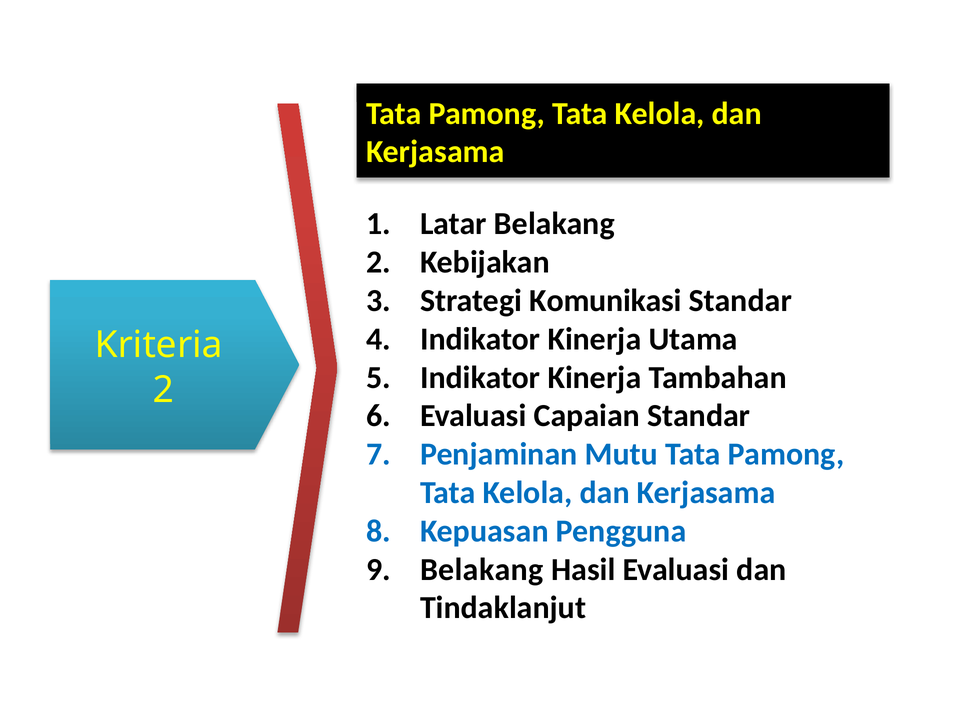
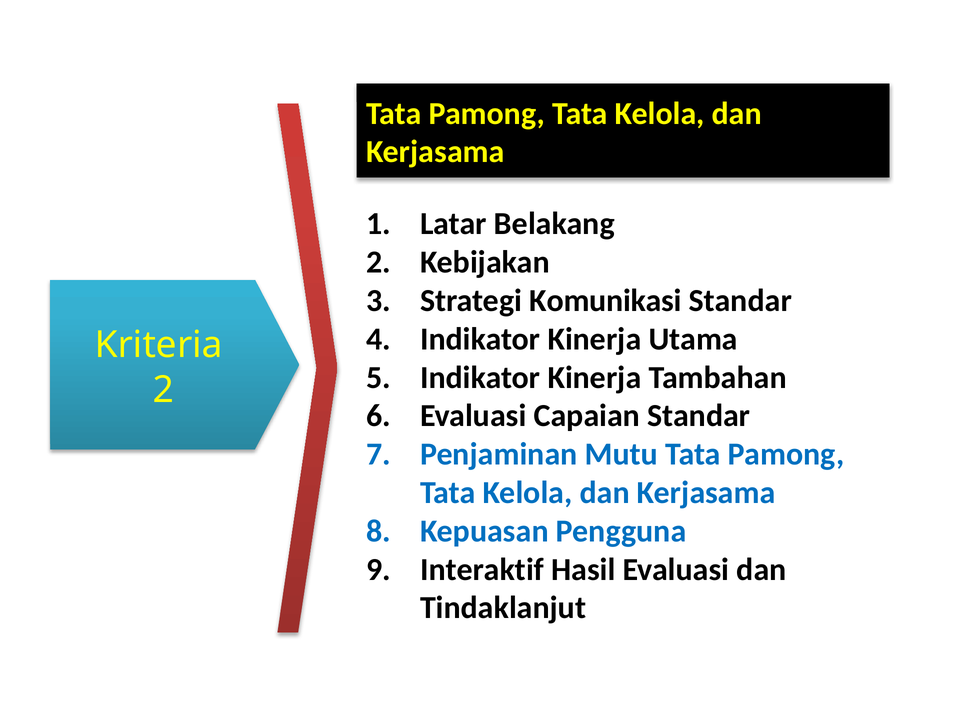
Belakang: Belakang -> Interaktif (482, 569)
